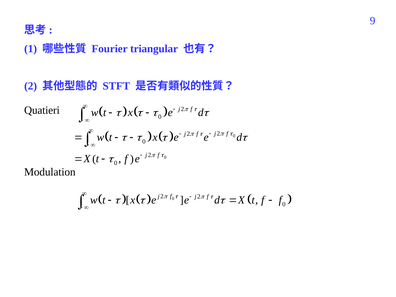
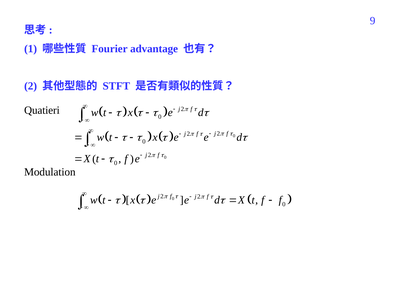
triangular: triangular -> advantage (154, 49)
